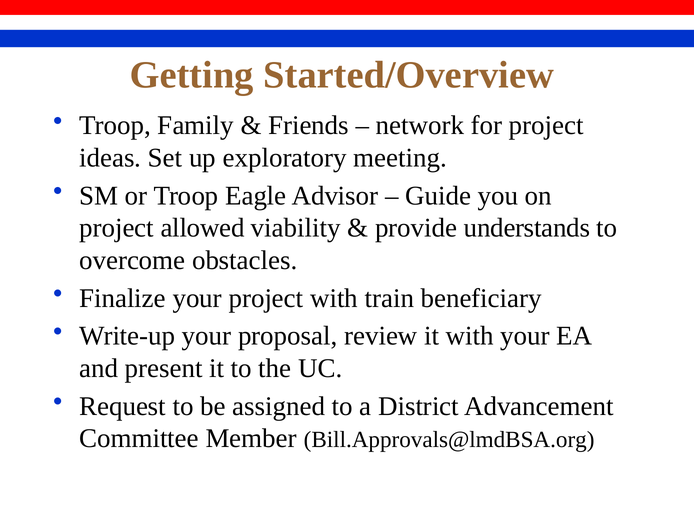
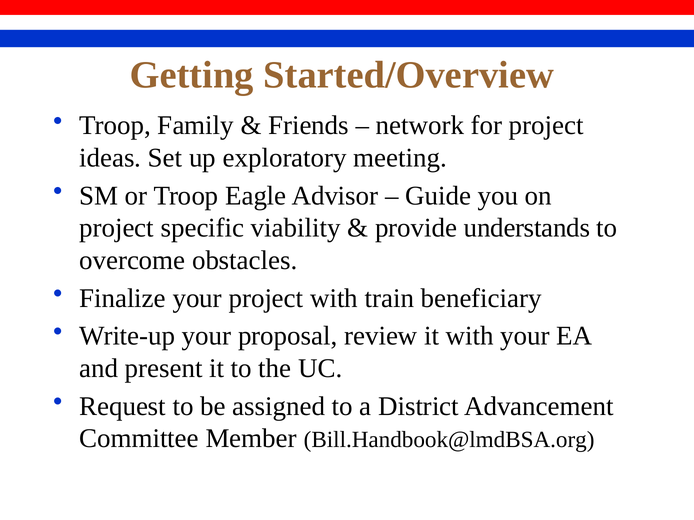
allowed: allowed -> specific (202, 228)
Bill.Approvals@lmdBSA.org: Bill.Approvals@lmdBSA.org -> Bill.Handbook@lmdBSA.org (449, 440)
